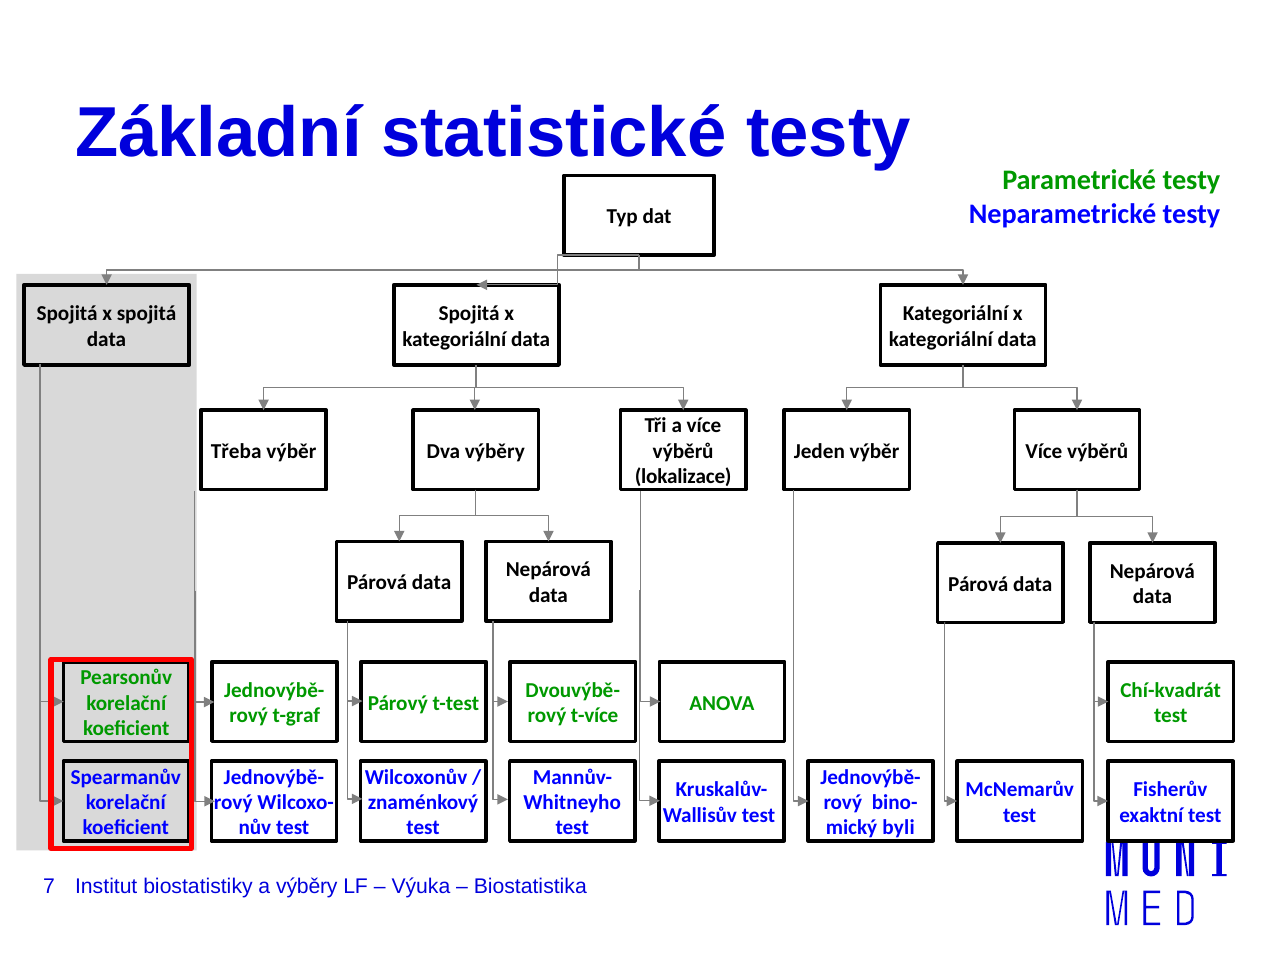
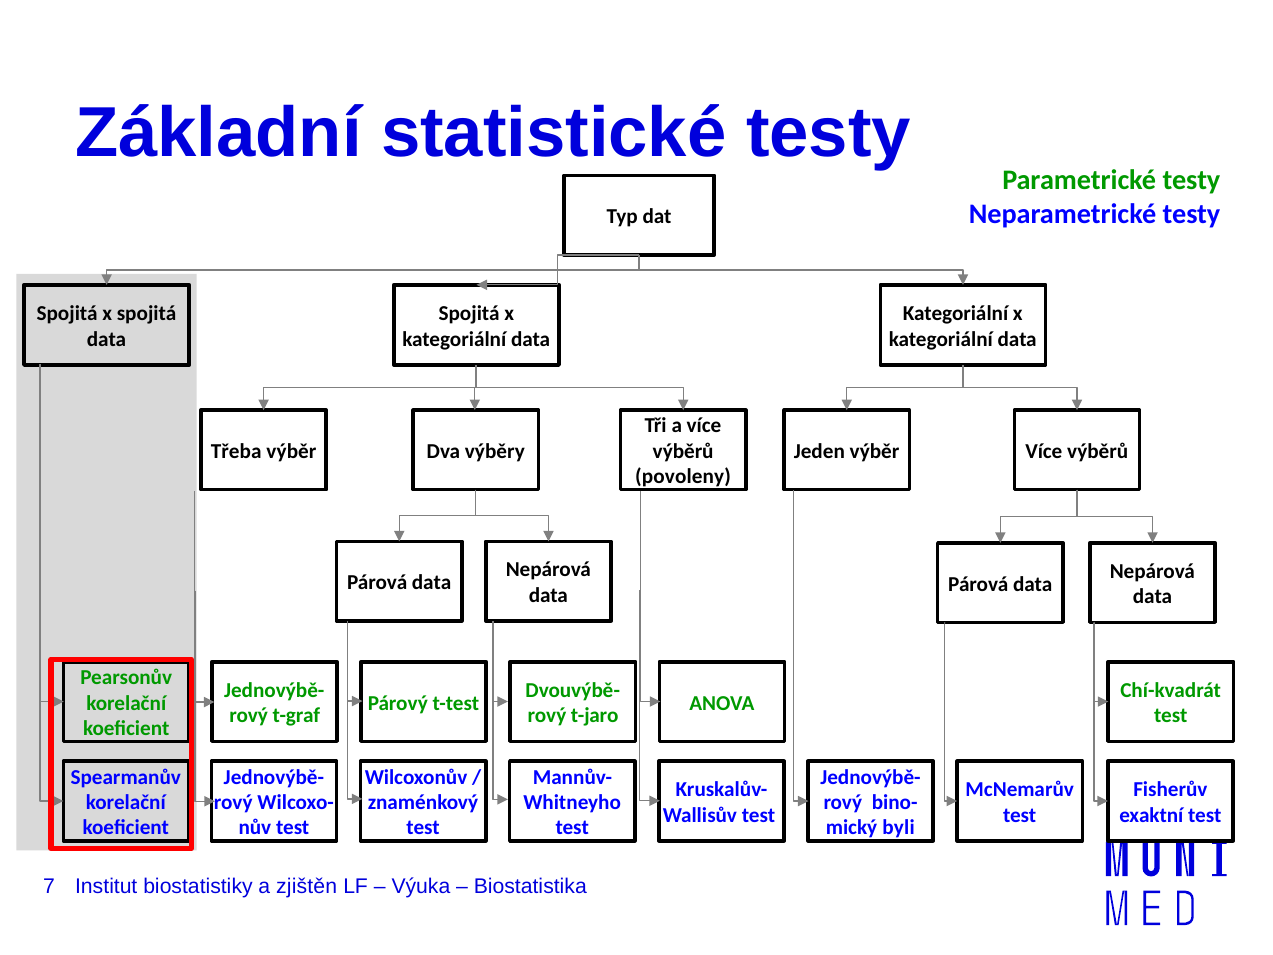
lokalizace: lokalizace -> povoleny (683, 477)
t-více: t-více -> t-jaro (595, 715)
a výběry: výběry -> zjištěn (307, 886)
